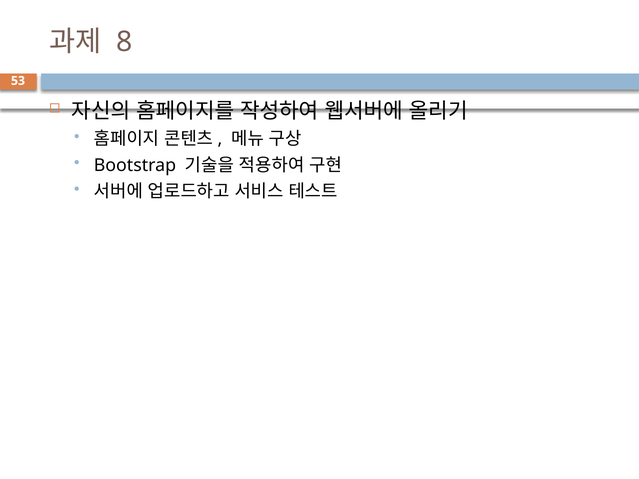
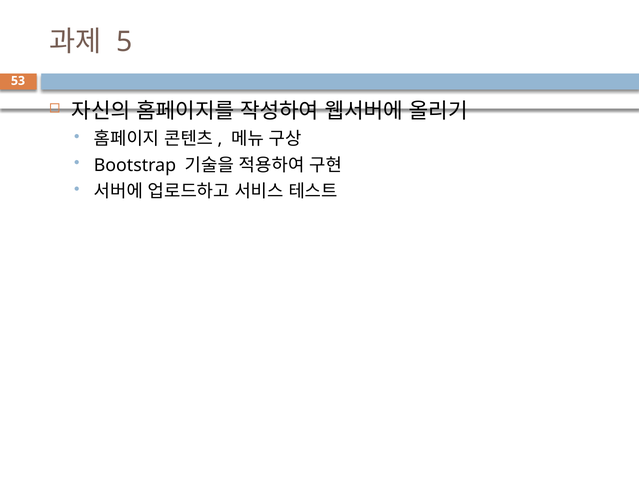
8: 8 -> 5 (124, 42)
